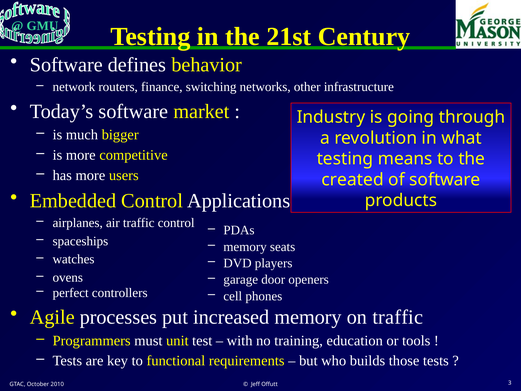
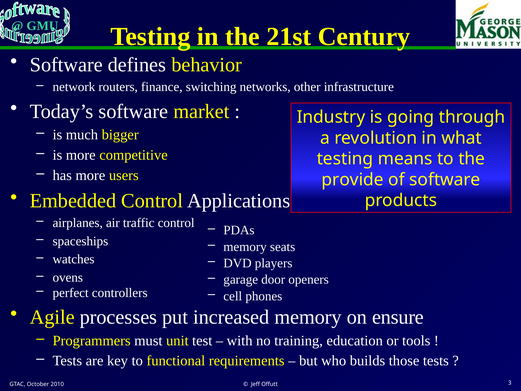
created: created -> provide (353, 180)
on traffic: traffic -> ensure (398, 317)
